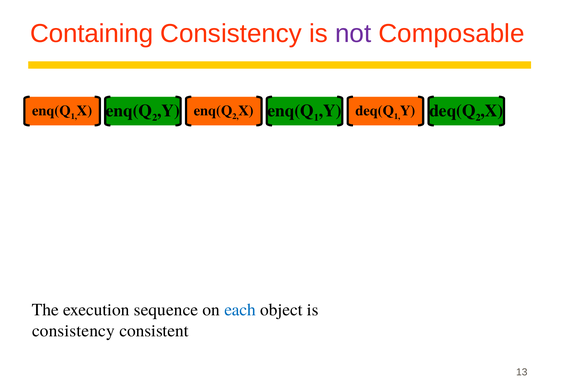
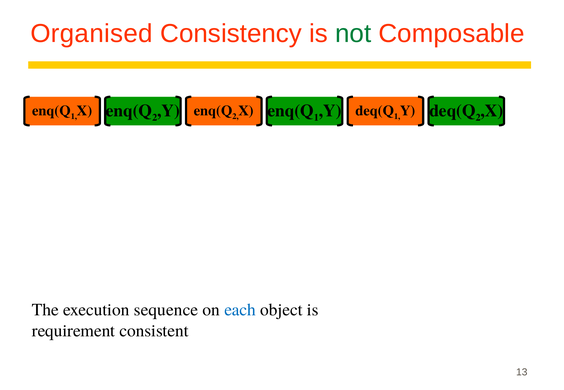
Containing: Containing -> Organised (92, 34)
not colour: purple -> green (353, 34)
consistency: consistency -> requirement (74, 331)
